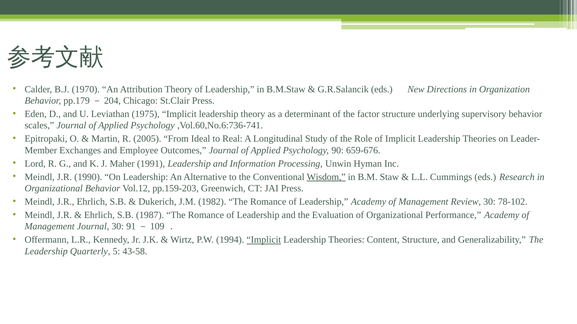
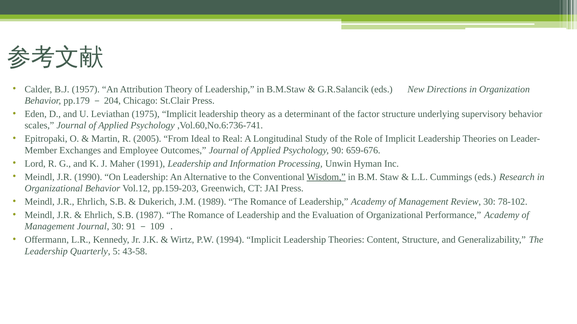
1970: 1970 -> 1957 (86, 89)
1982: 1982 -> 1989 (212, 202)
Implicit underline: present -> none (264, 240)
